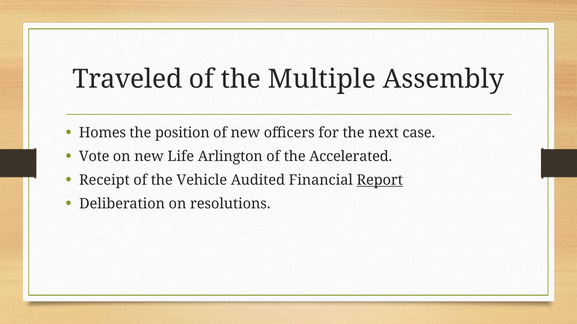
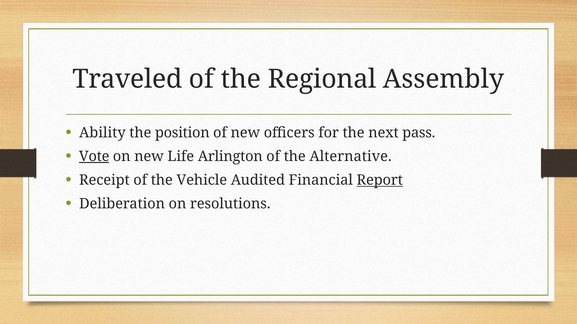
Multiple: Multiple -> Regional (322, 79)
Homes: Homes -> Ability (102, 133)
case: case -> pass (419, 133)
Vote underline: none -> present (94, 157)
Accelerated: Accelerated -> Alternative (351, 157)
